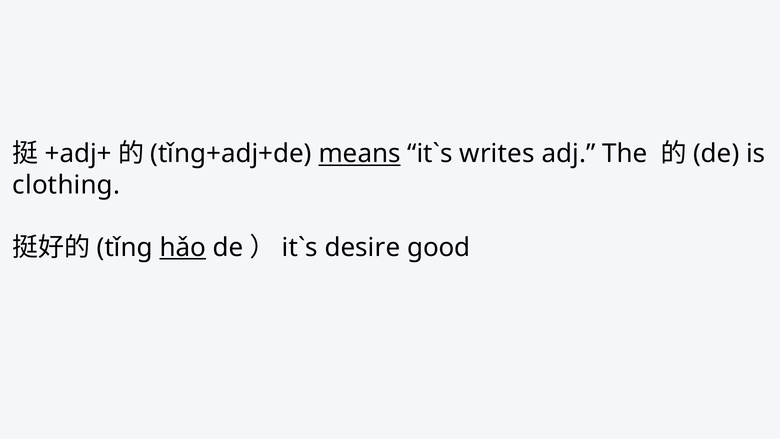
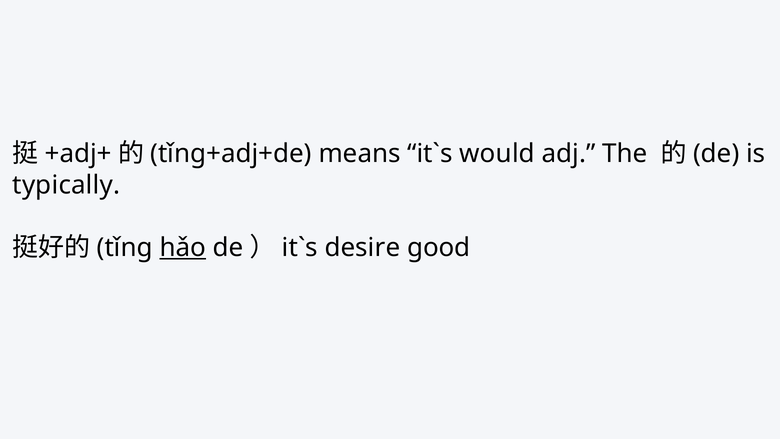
means underline: present -> none (360, 154)
writes: writes -> would (497, 154)
clothing: clothing -> typically (66, 185)
